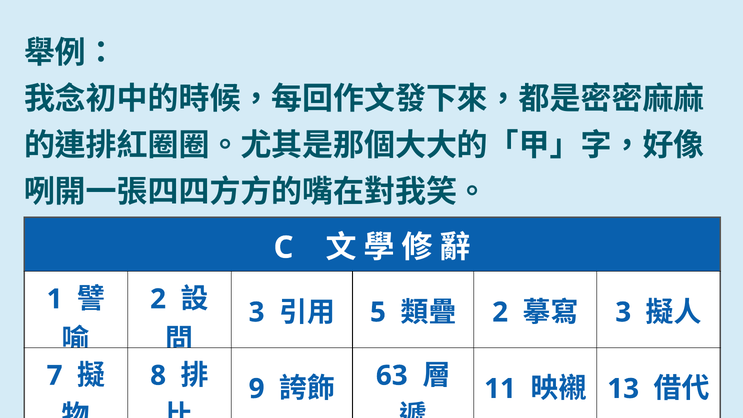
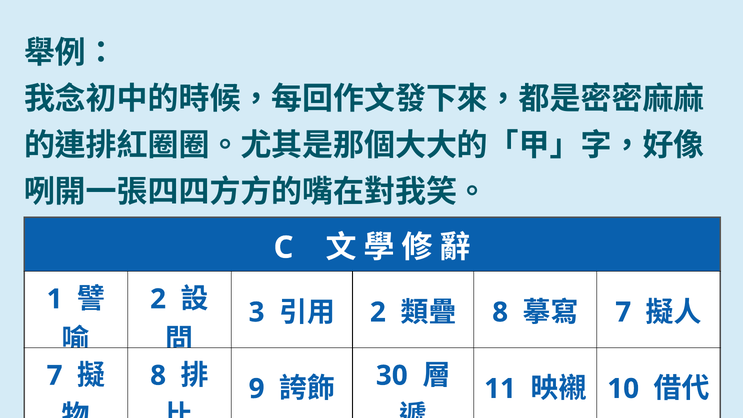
5: 5 -> 2 (378, 312)
2: 2 -> 8 (500, 312)
3: 3 -> 7 (623, 312)
63: 63 -> 30 (392, 376)
13: 13 -> 10 (623, 389)
